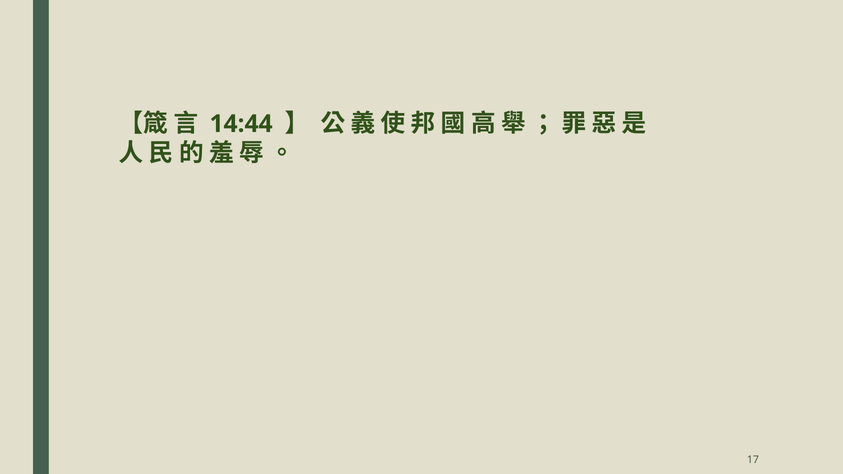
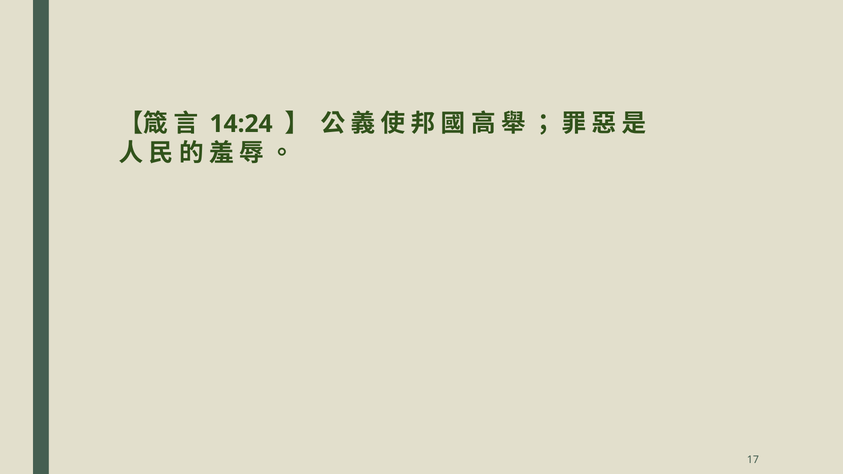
14:44: 14:44 -> 14:24 (241, 124)
